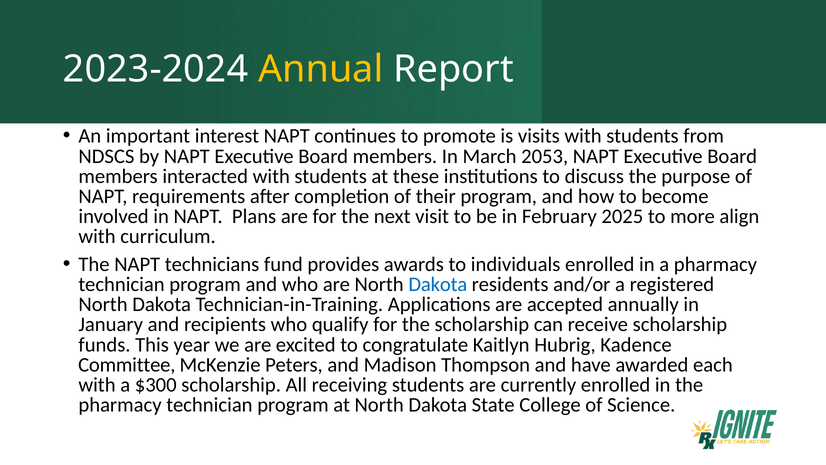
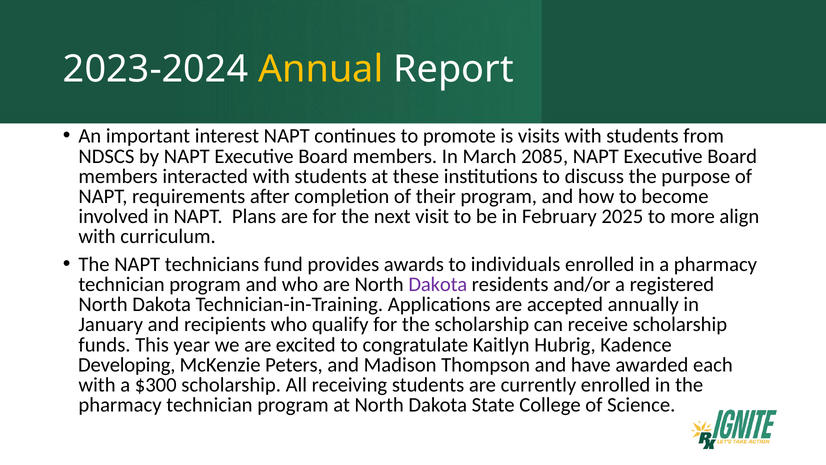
2053: 2053 -> 2085 (545, 156)
Dakota colour: blue -> purple (438, 284)
Committee: Committee -> Developing (127, 365)
